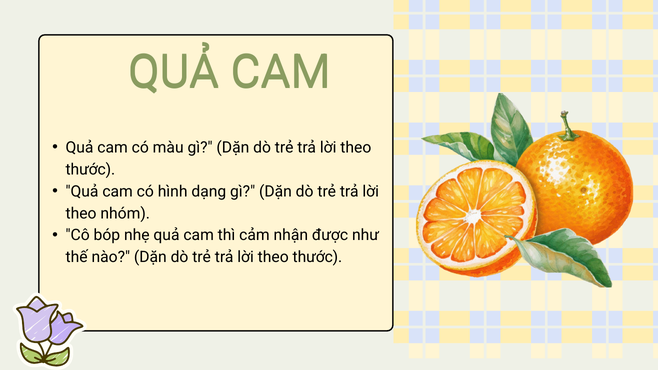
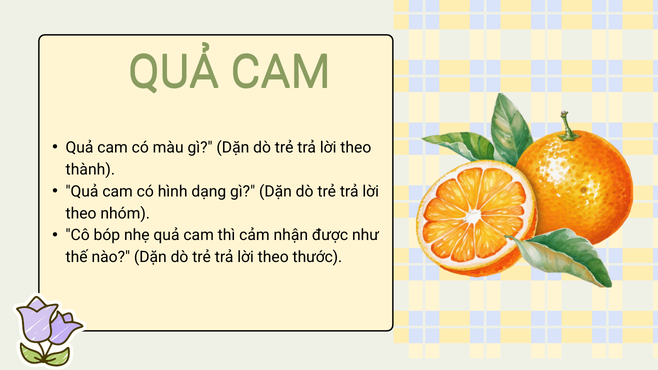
thước: thước -> thành (90, 170)
